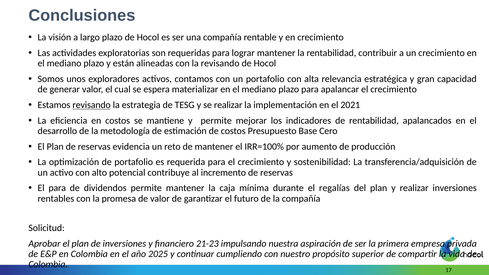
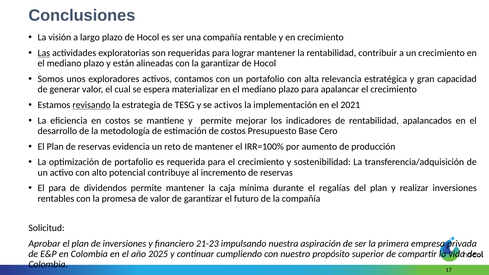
Las underline: none -> present (44, 53)
la revisando: revisando -> garantizar (220, 63)
se realizar: realizar -> activos (228, 105)
